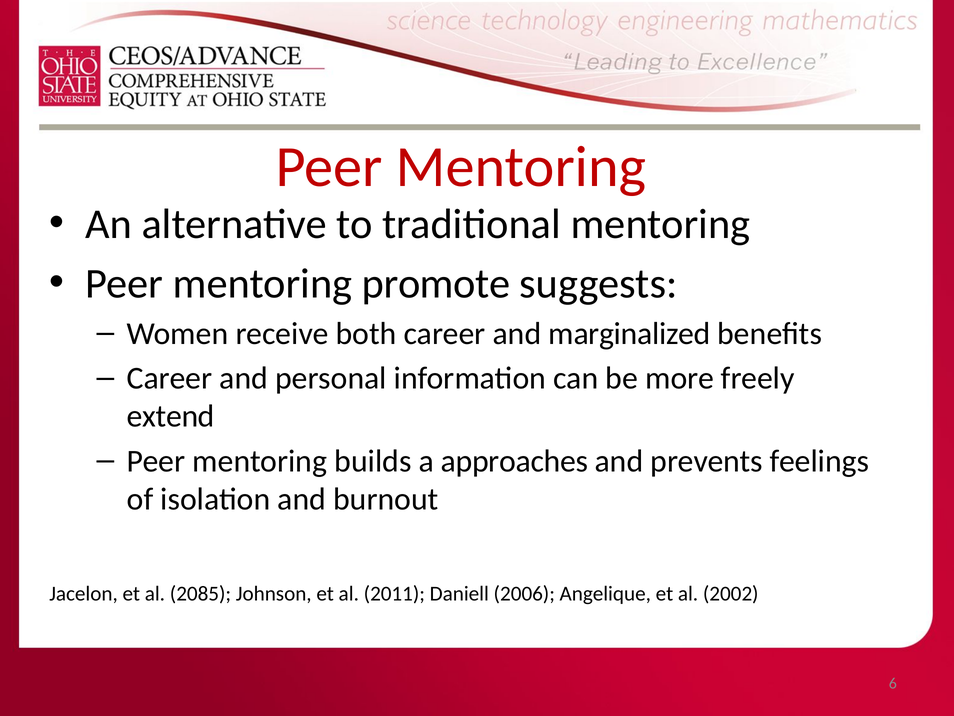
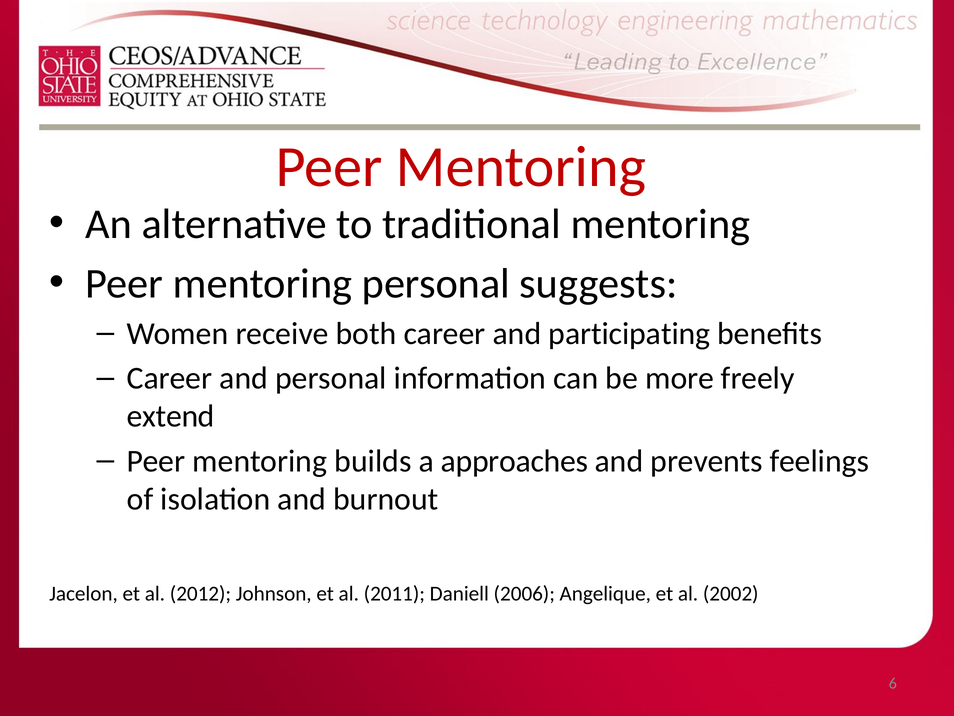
mentoring promote: promote -> personal (436, 283)
marginalized: marginalized -> participating (629, 334)
2085: 2085 -> 2012 (200, 593)
